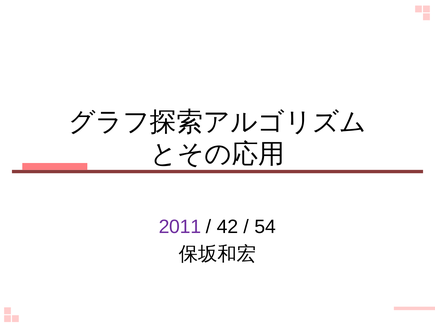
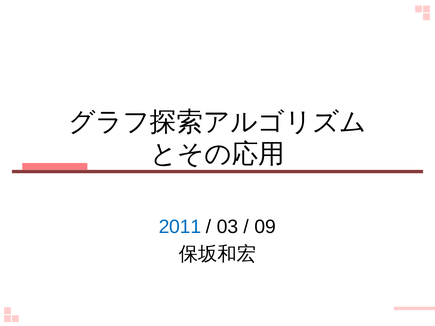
2011 colour: purple -> blue (180, 227)
42: 42 -> 03 (227, 227)
54: 54 -> 09 (265, 227)
